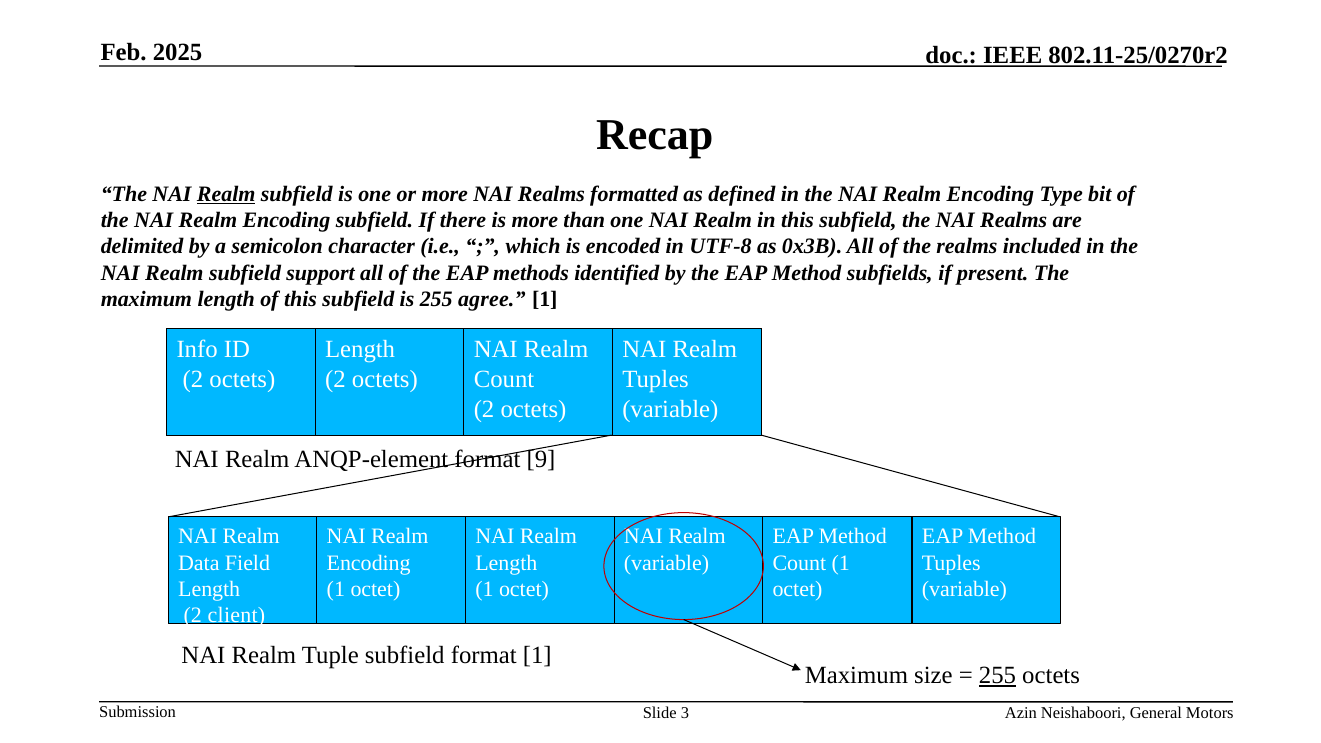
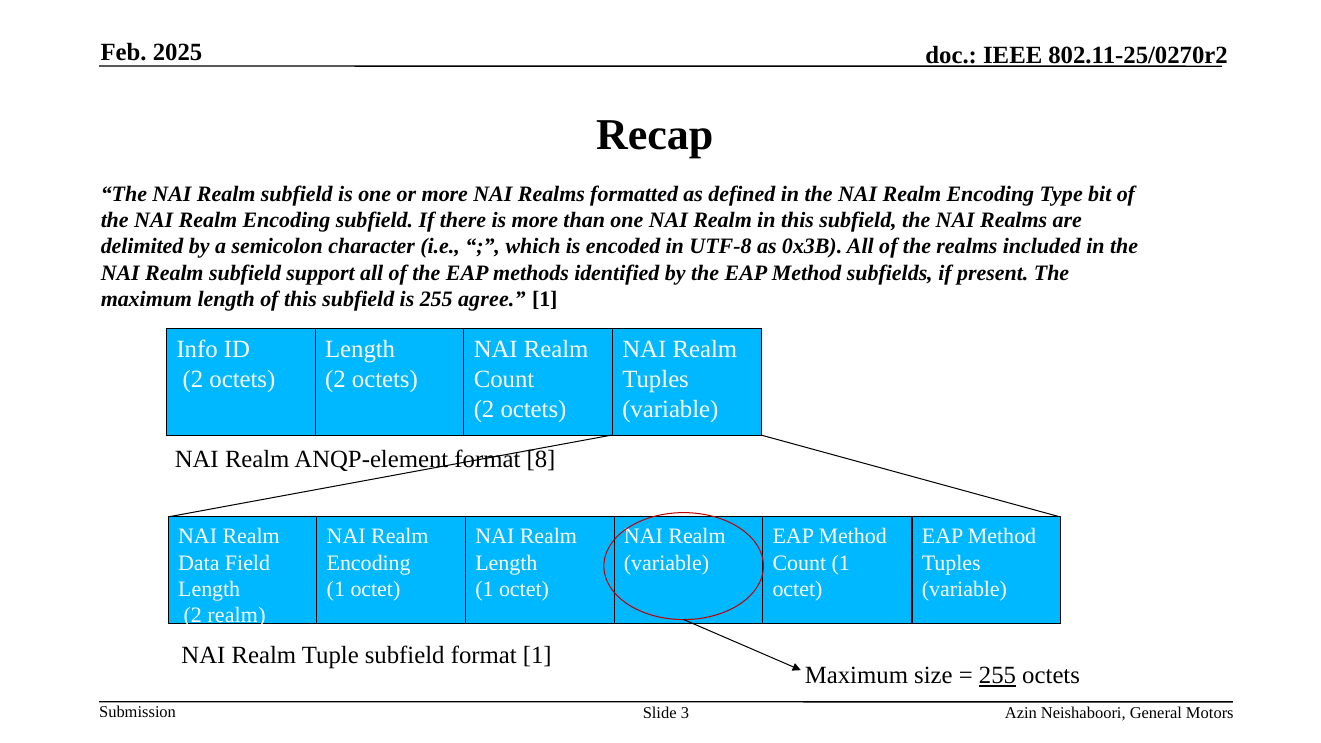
Realm underline: present -> none (226, 194)
9: 9 -> 8 (541, 460)
2 client: client -> realm (236, 616)
